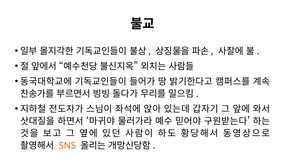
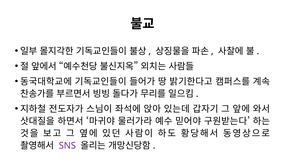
SNS colour: orange -> purple (67, 145)
